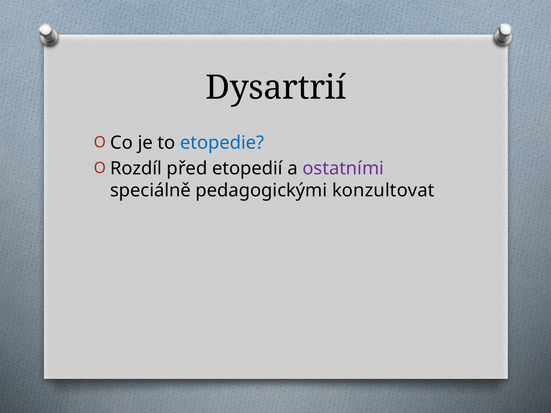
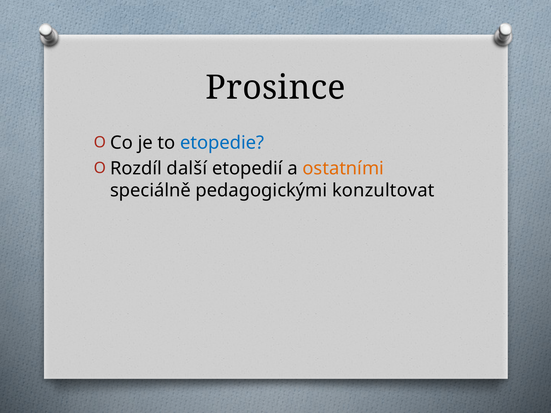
Dysartrií: Dysartrií -> Prosince (276, 88)
před: před -> další (187, 168)
ostatními colour: purple -> orange (343, 168)
